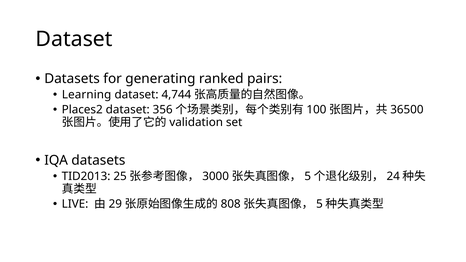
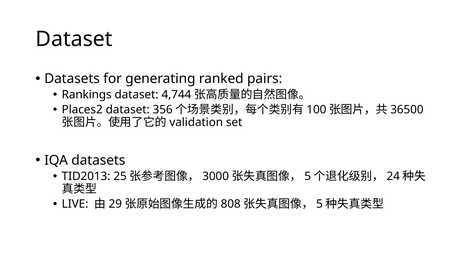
Learning: Learning -> Rankings (87, 95)
